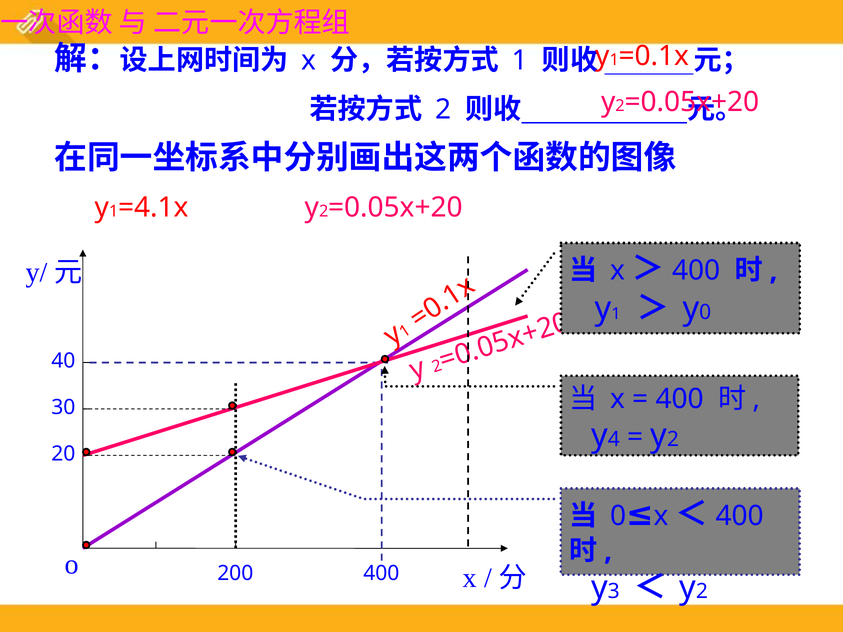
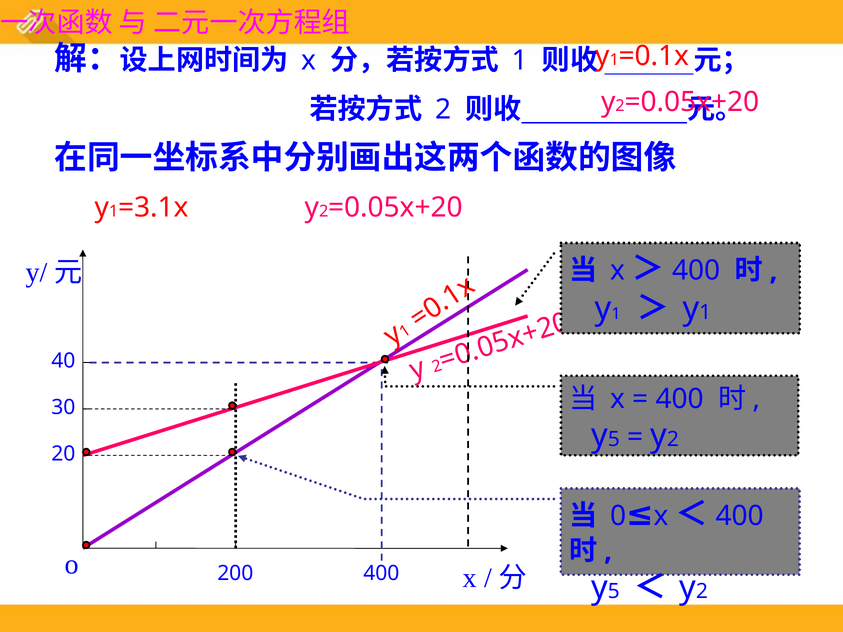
=4.1x: =4.1x -> =3.1x (153, 207)
0: 0 -> 1 (705, 312)
4: 4 -> 5 (614, 440)
3: 3 -> 5 (614, 592)
